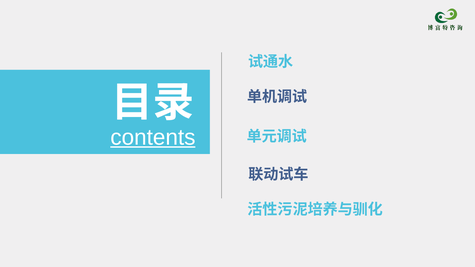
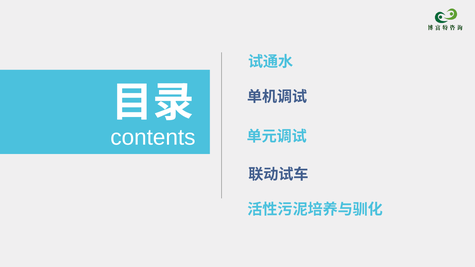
contents underline: present -> none (153, 137)
